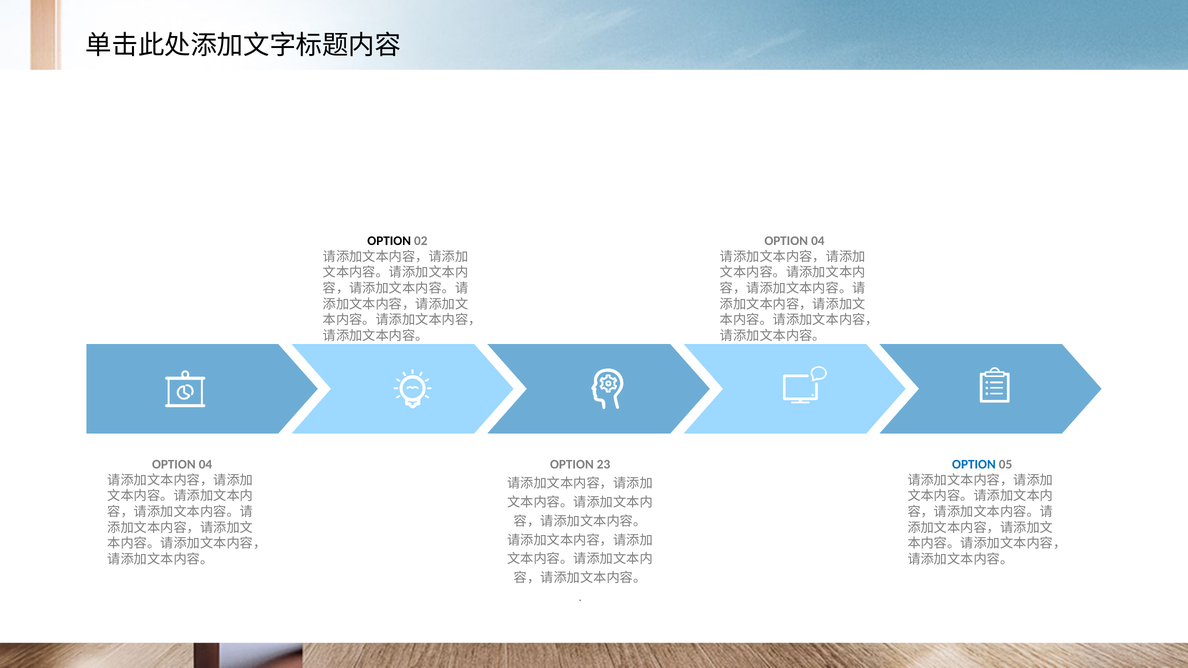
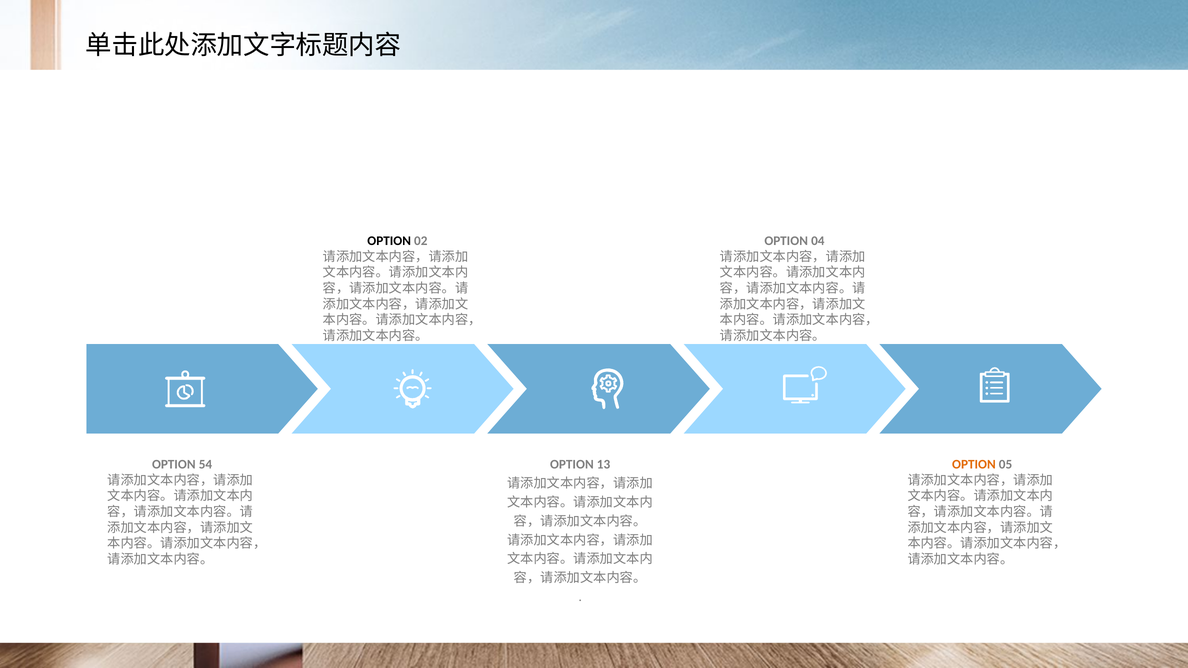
04: 04 -> 54 (205, 465)
23: 23 -> 13 (604, 465)
OPTION colour: blue -> orange (974, 465)
